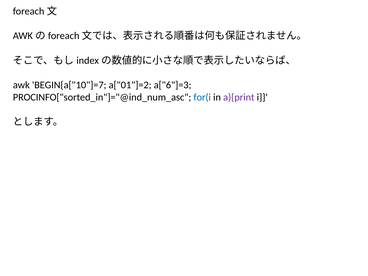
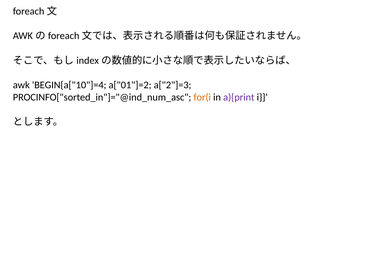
BEGIN{a["10"]=7: BEGIN{a["10"]=7 -> BEGIN{a["10"]=4 (69, 85)
a["6"]=3: a["6"]=3 -> a["2"]=3 (173, 85)
for(i colour: blue -> orange (202, 97)
